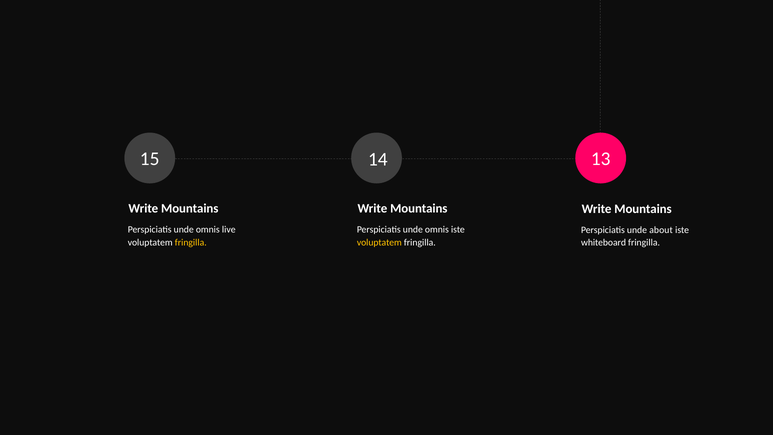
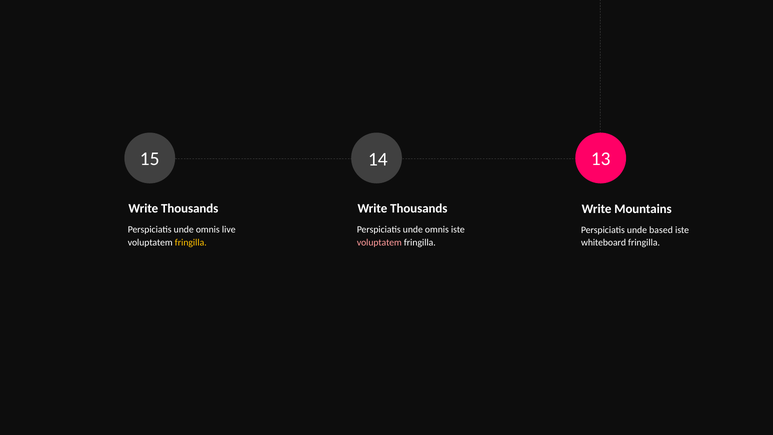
Mountains: Mountains -> Thousands (190, 209)
Mountains: Mountains -> Thousands (419, 209)
about: about -> based (661, 230)
voluptatem colour: yellow -> pink (379, 242)
